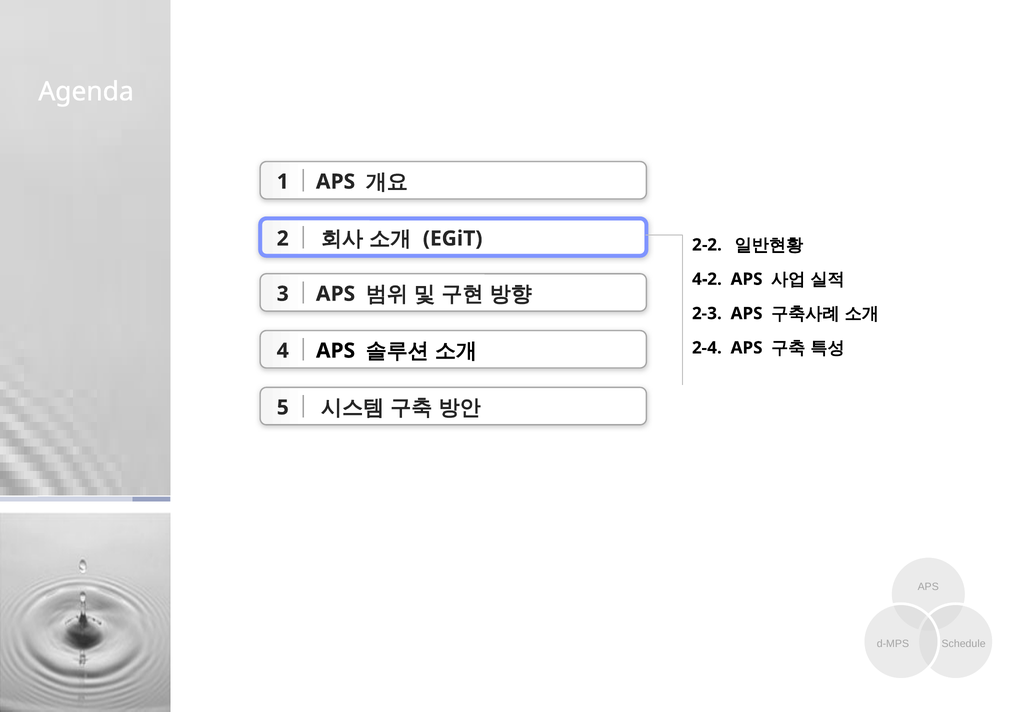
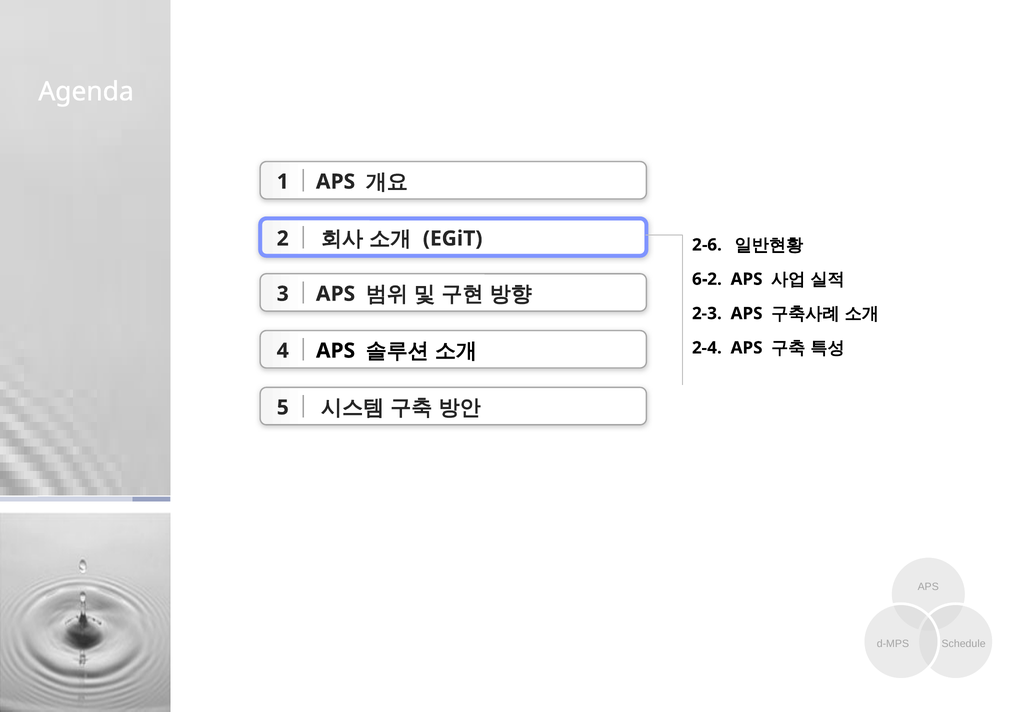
2-2: 2-2 -> 2-6 (707, 245)
4-2: 4-2 -> 6-2 (707, 279)
